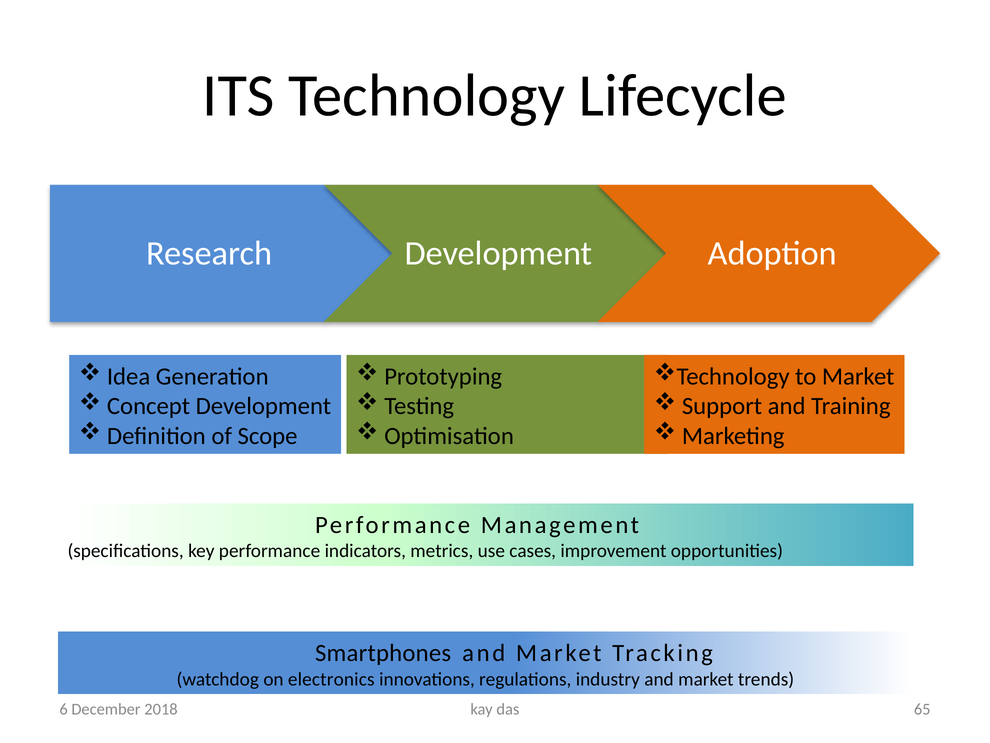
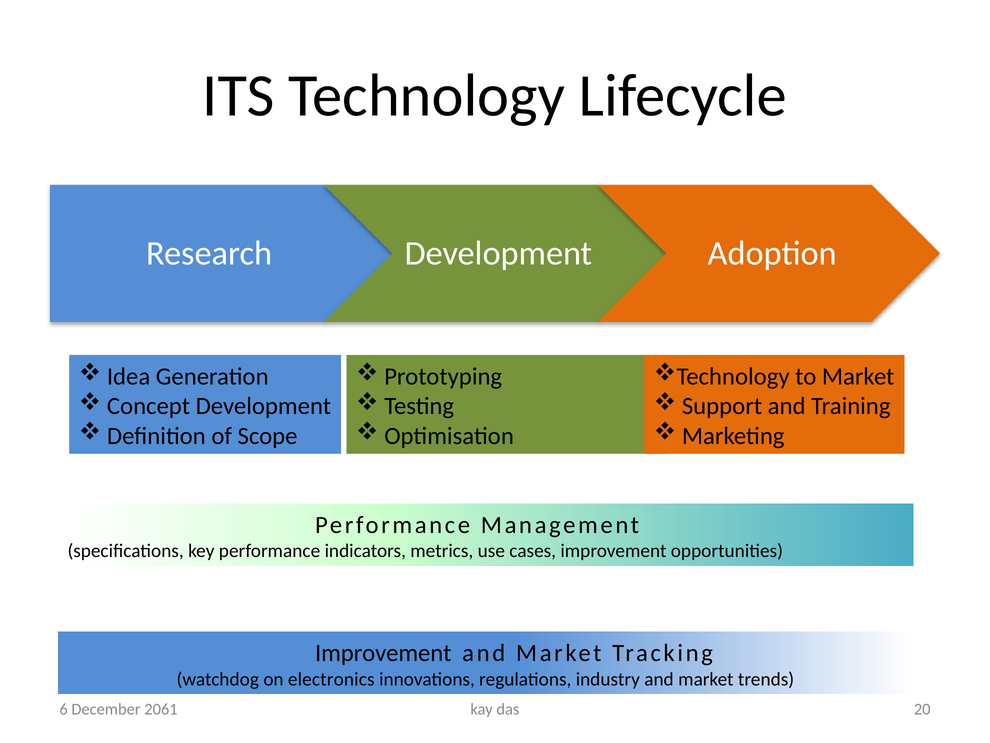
Smartphones: Smartphones -> Improvement (383, 653)
65: 65 -> 20 (922, 709)
2018: 2018 -> 2061 (161, 709)
